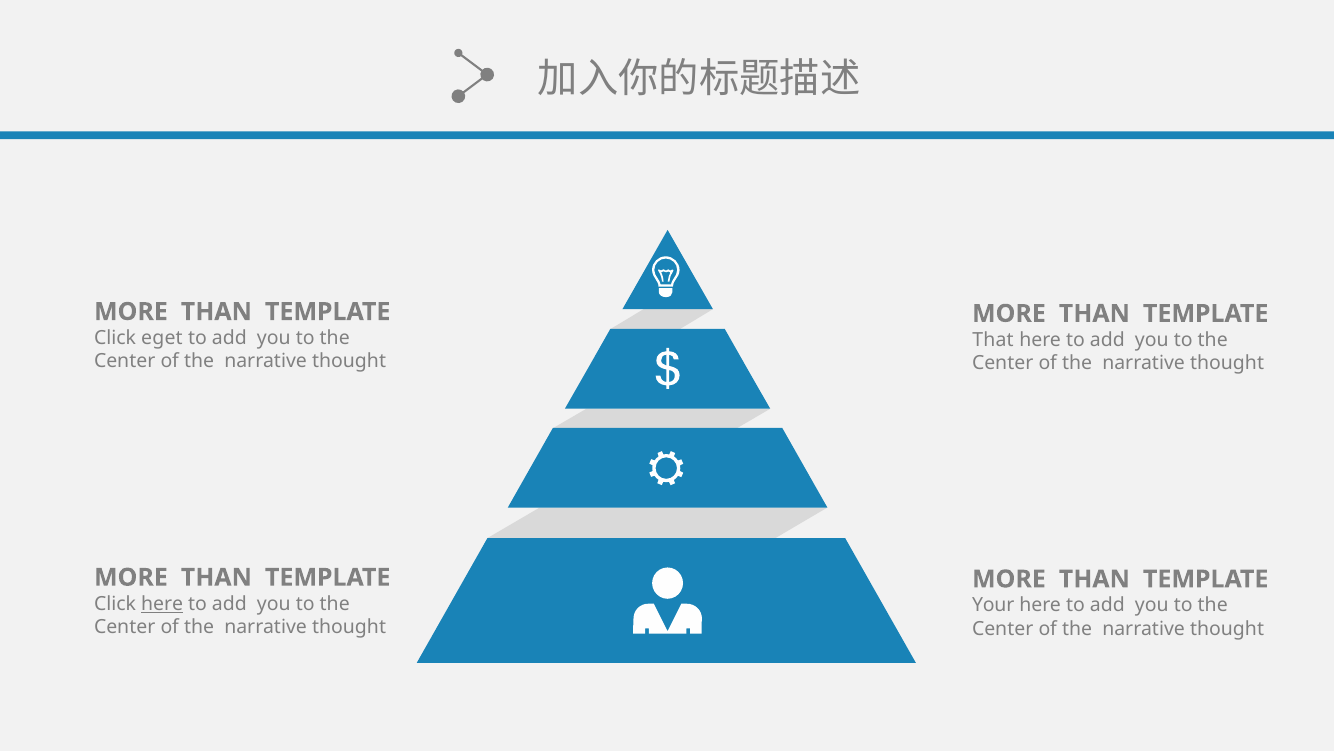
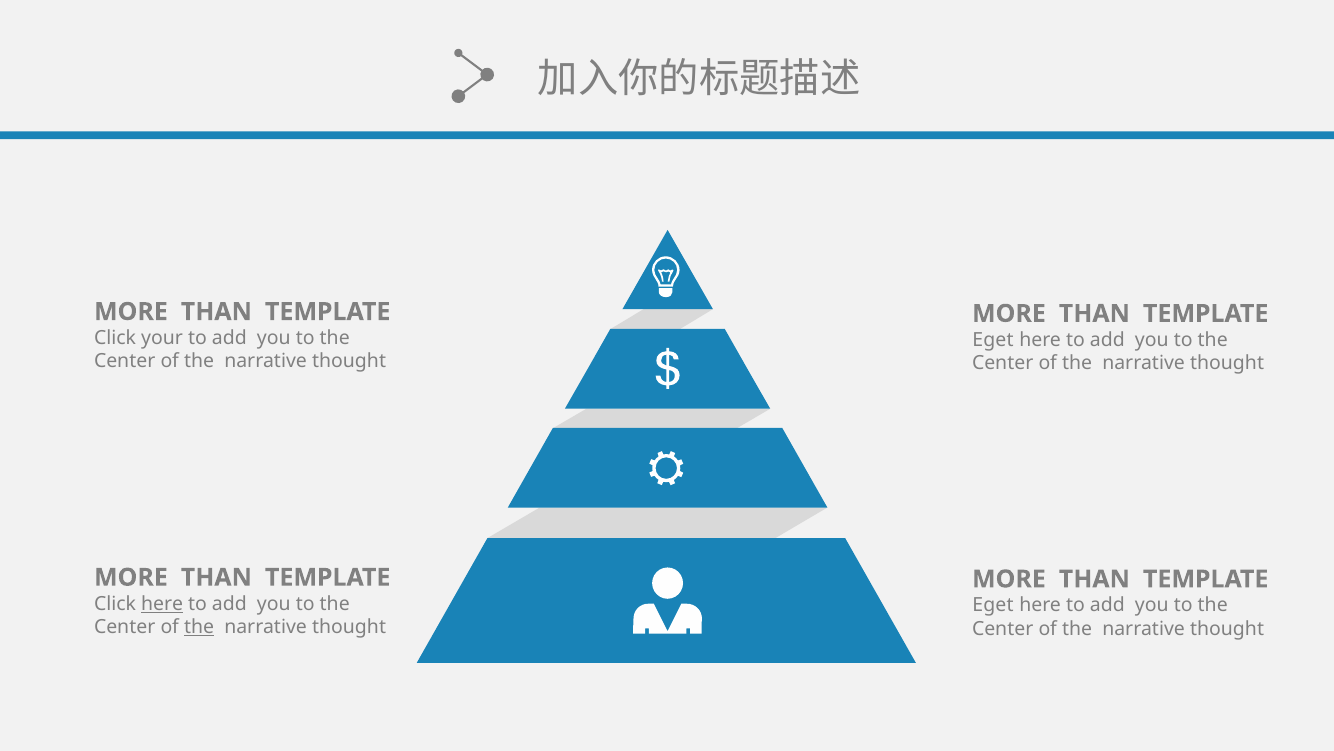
eget: eget -> your (162, 338)
That: That -> Eget (993, 340)
Your: Your -> Eget (993, 605)
the underline: none -> present (199, 627)
